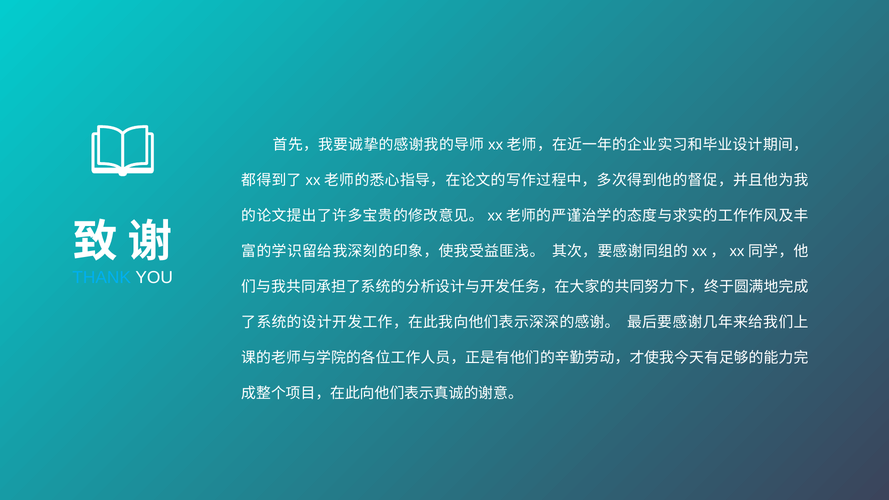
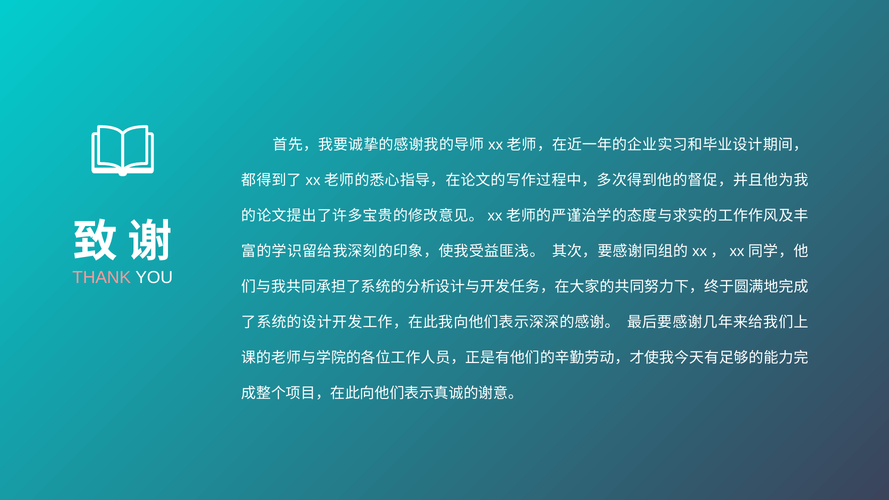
THANK colour: light blue -> pink (102, 277)
